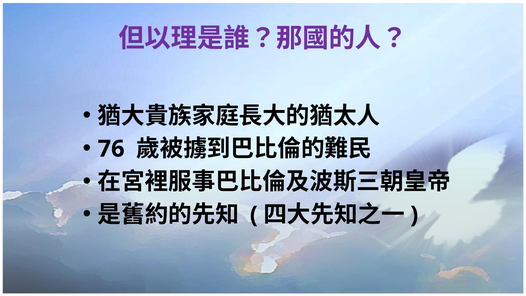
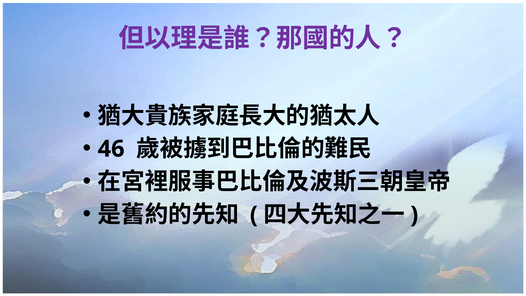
76: 76 -> 46 (111, 149)
